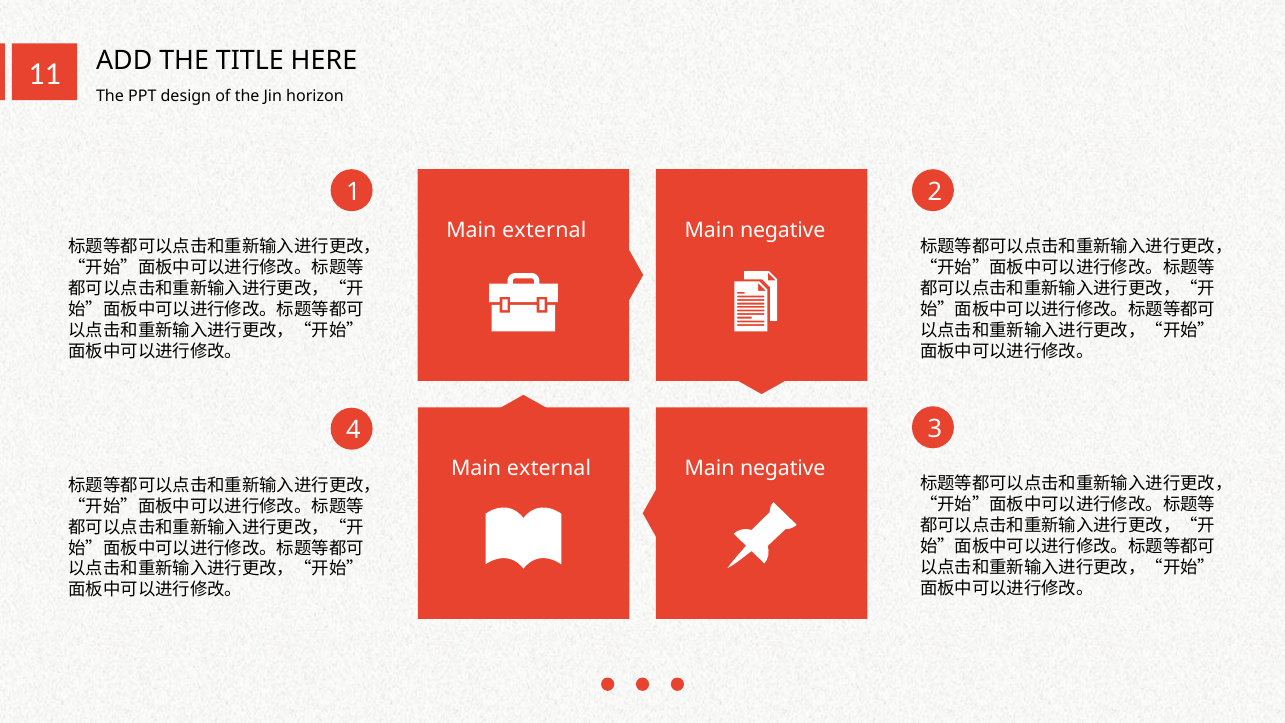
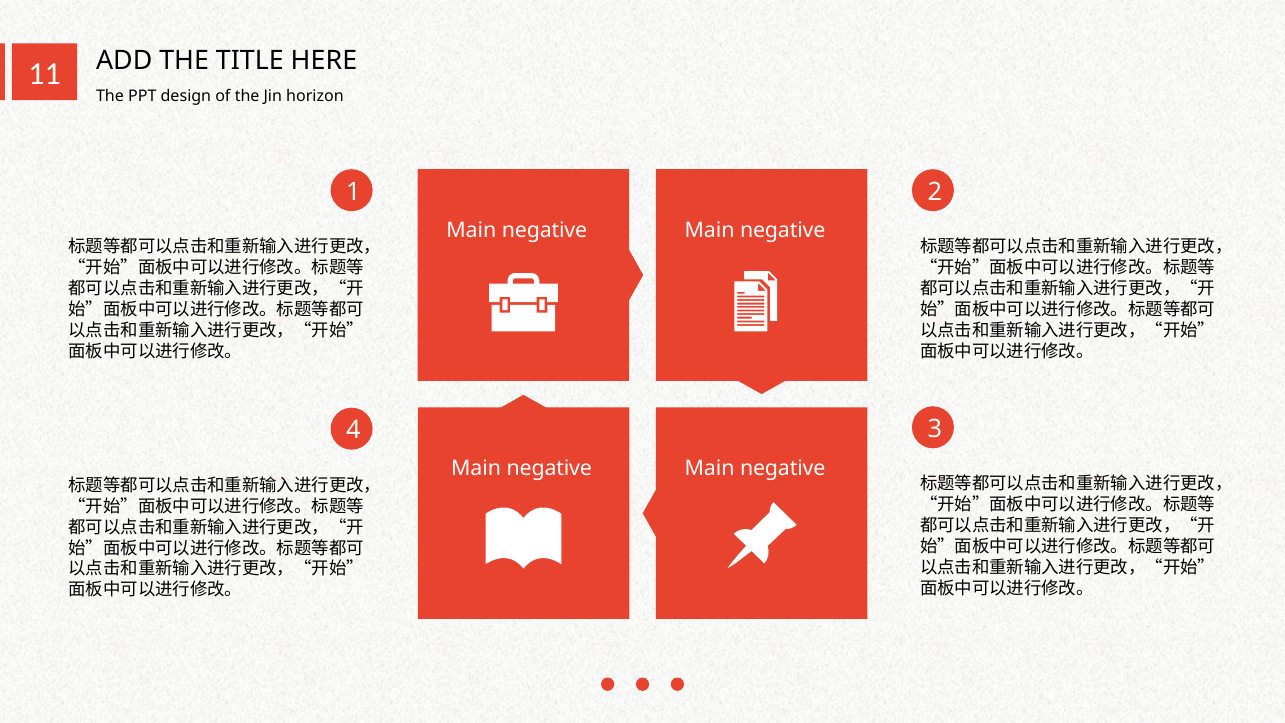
external: external -> negative (545, 230)
external: external -> negative (549, 469)
